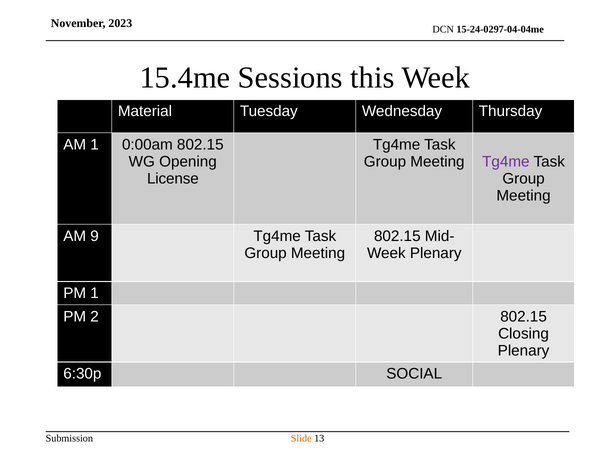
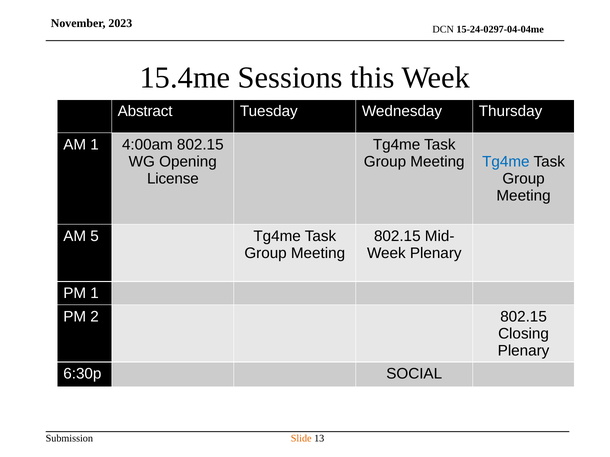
Material: Material -> Abstract (145, 111)
0:00am: 0:00am -> 4:00am (147, 145)
Tg4me colour: purple -> blue (506, 162)
9: 9 -> 5 (95, 236)
